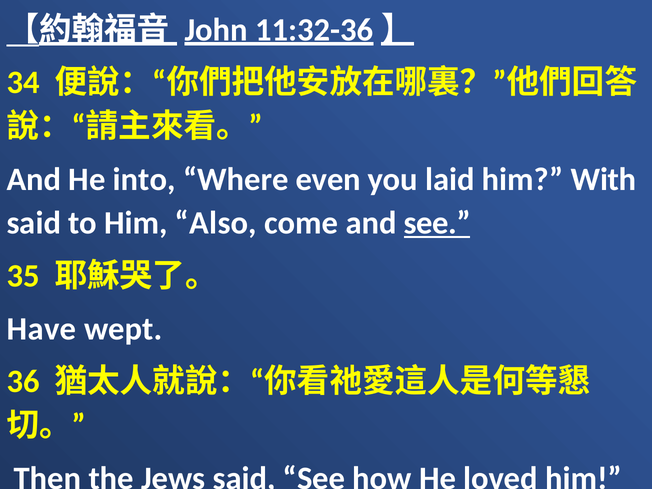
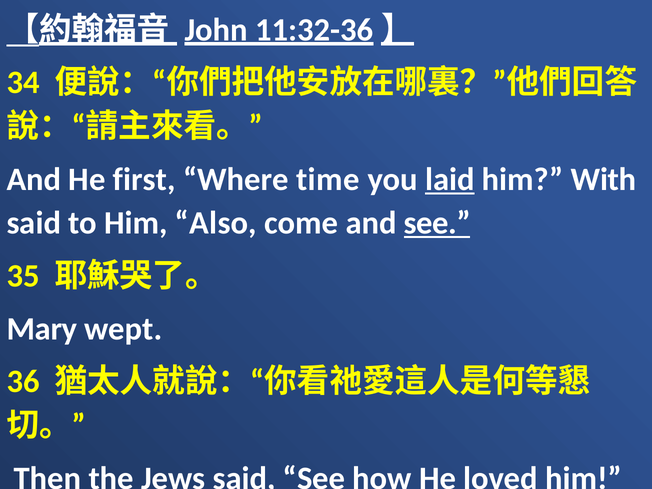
into: into -> first (144, 179)
even: even -> time (328, 179)
laid underline: none -> present (450, 179)
Have: Have -> Mary (42, 329)
